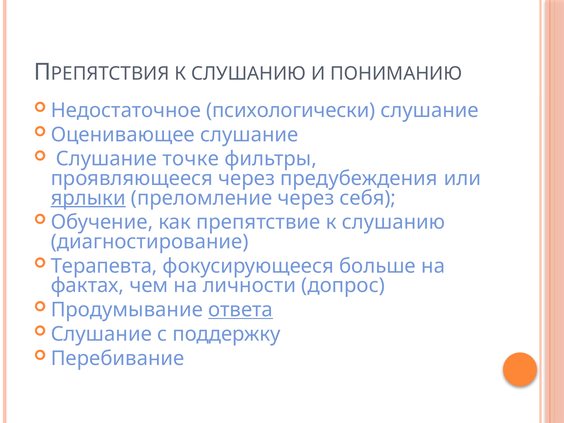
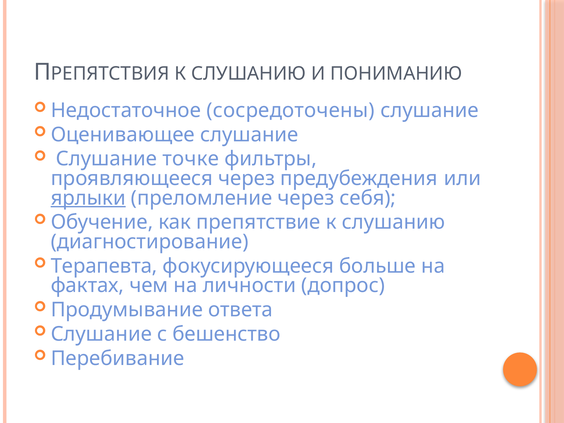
психологически: психологически -> сосредоточены (291, 110)
ответа underline: present -> none (241, 310)
поддержку: поддержку -> бешенство (226, 334)
